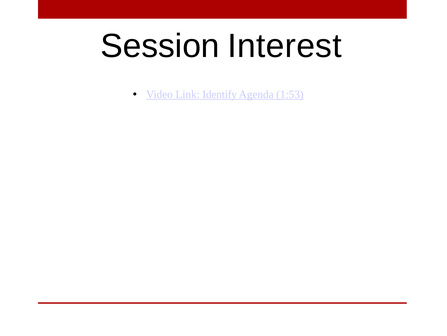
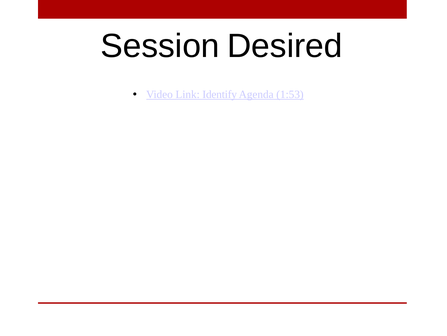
Interest: Interest -> Desired (285, 46)
